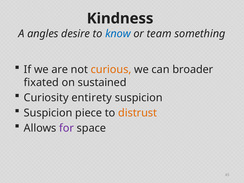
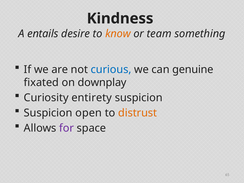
angles: angles -> entails (43, 34)
know colour: blue -> orange (118, 34)
curious colour: orange -> blue (111, 69)
broader: broader -> genuine (193, 69)
sustained: sustained -> downplay (102, 83)
piece: piece -> open (89, 113)
